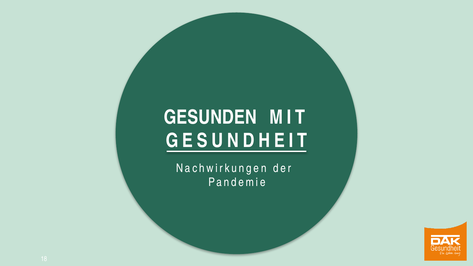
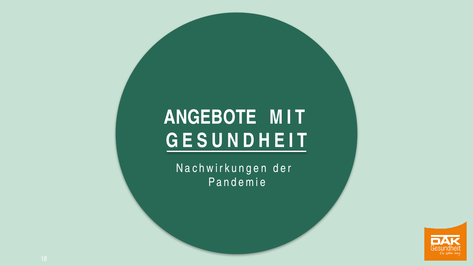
GESUNDEN: GESUNDEN -> ANGEBOTE (210, 117)
